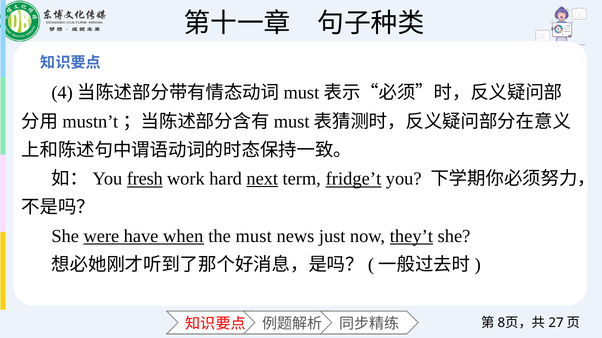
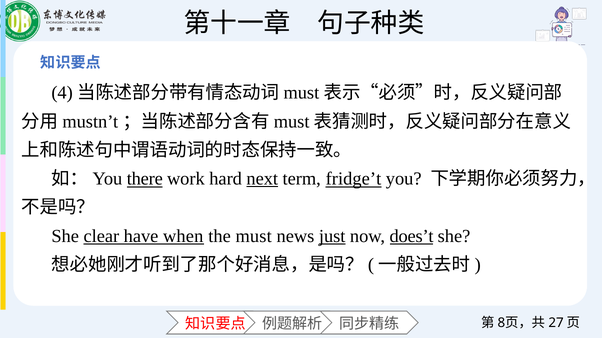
fresh: fresh -> there (145, 179)
were: were -> clear (101, 236)
just underline: none -> present (332, 236)
they’t: they’t -> does’t (412, 236)
